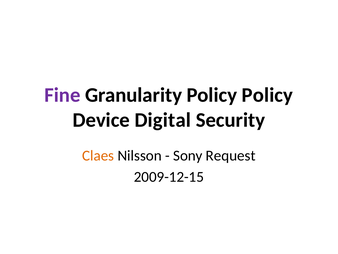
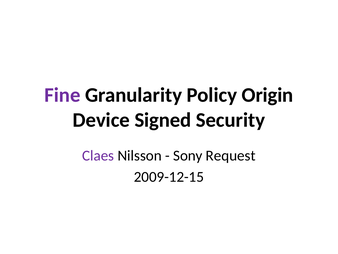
Policy Policy: Policy -> Origin (267, 95)
Digital: Digital -> Signed (163, 120)
Claes colour: orange -> purple (98, 155)
